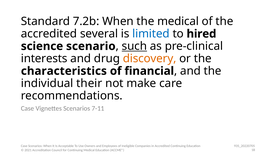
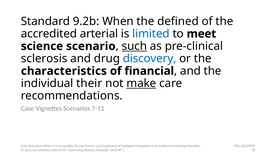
7.2b: 7.2b -> 9.2b (86, 21)
the medical: medical -> defined (178, 21)
several: several -> arterial (99, 34)
hired: hired -> meet (201, 34)
interests: interests -> sclerosis (44, 59)
discovery colour: orange -> blue (150, 59)
make underline: none -> present (141, 84)
